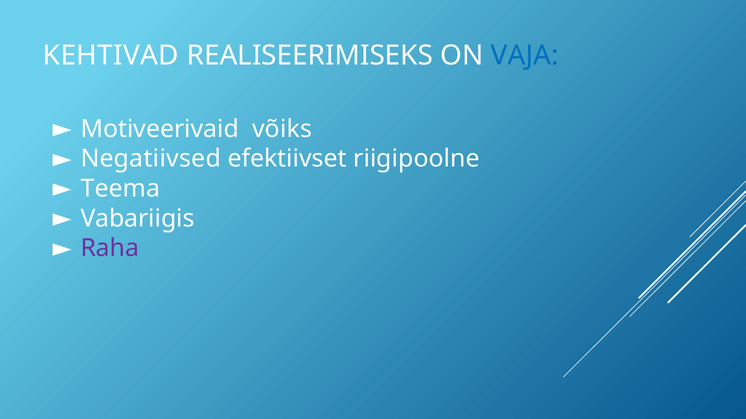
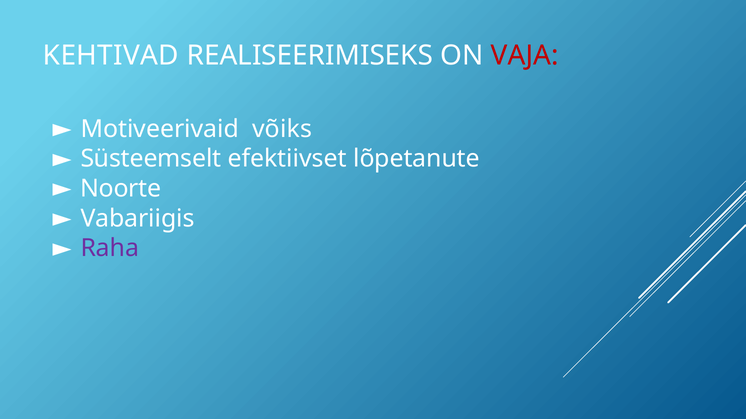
VAJA colour: blue -> red (525, 56)
Negatiivsed: Negatiivsed -> Süsteemselt (151, 159)
riigipoolne: riigipoolne -> lõpetanute (416, 159)
Teema: Teema -> Noorte (121, 189)
